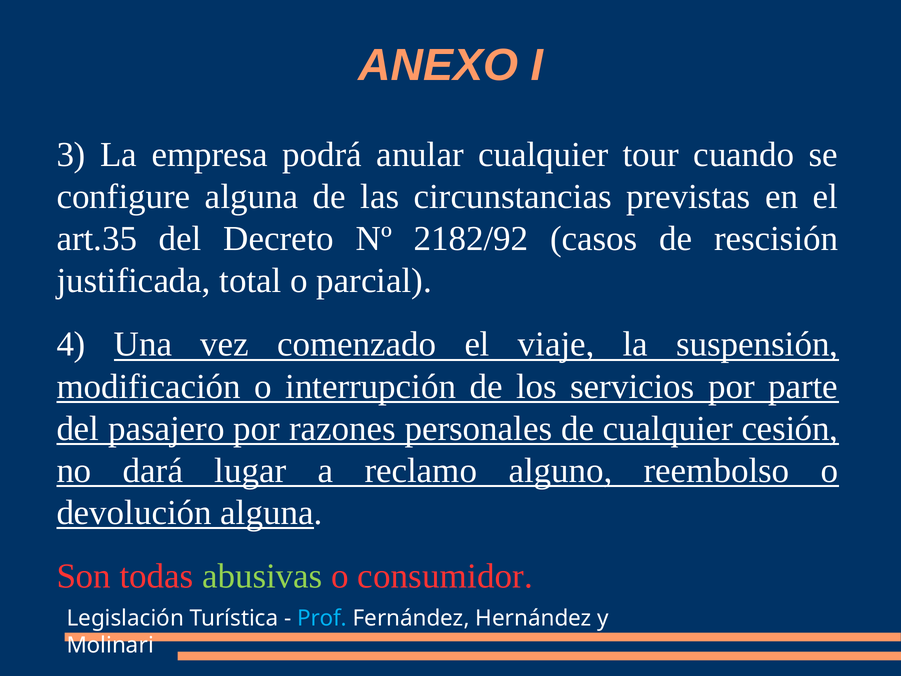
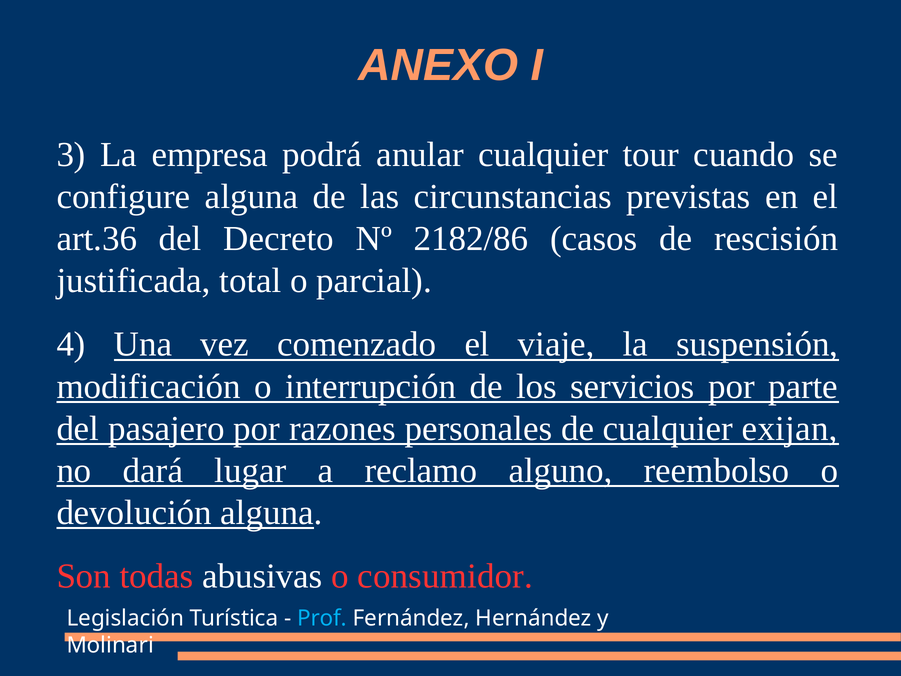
art.35: art.35 -> art.36 (97, 239)
2182/92: 2182/92 -> 2182/86 (471, 239)
cesión: cesión -> exijan (790, 428)
abusivas colour: light green -> white (262, 576)
